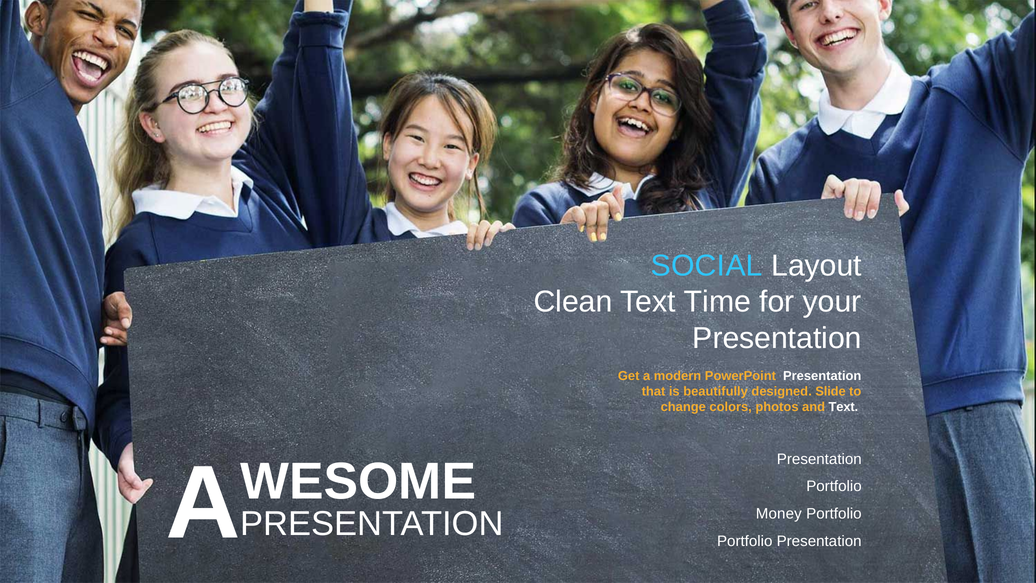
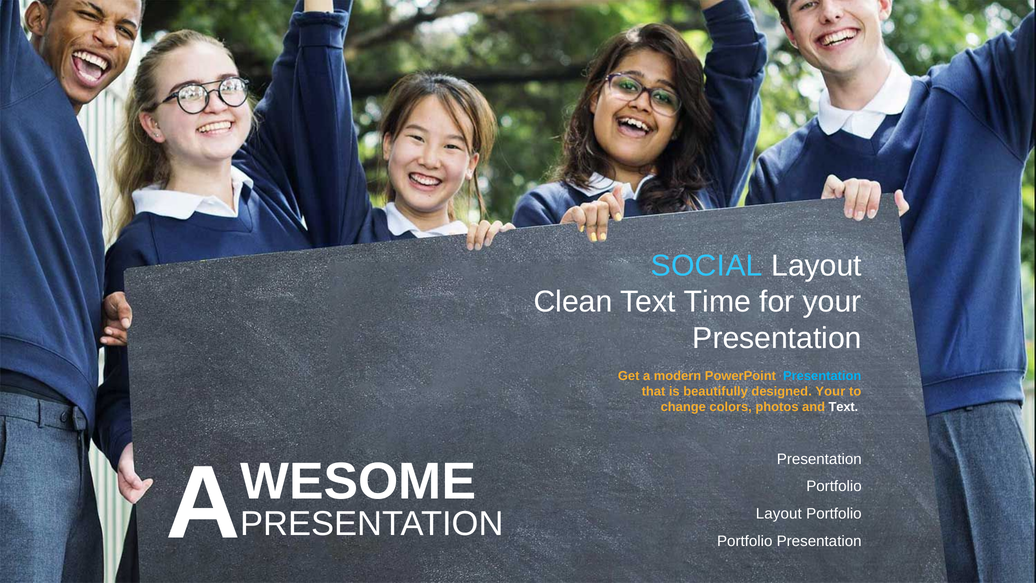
Presentation colour: white -> light blue (822, 376)
designed Slide: Slide -> Your (830, 391)
Money: Money -> Layout (779, 514)
